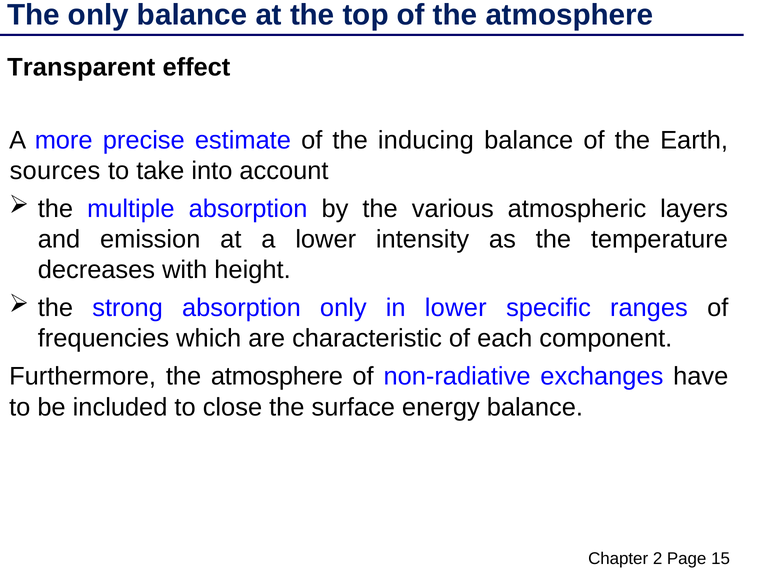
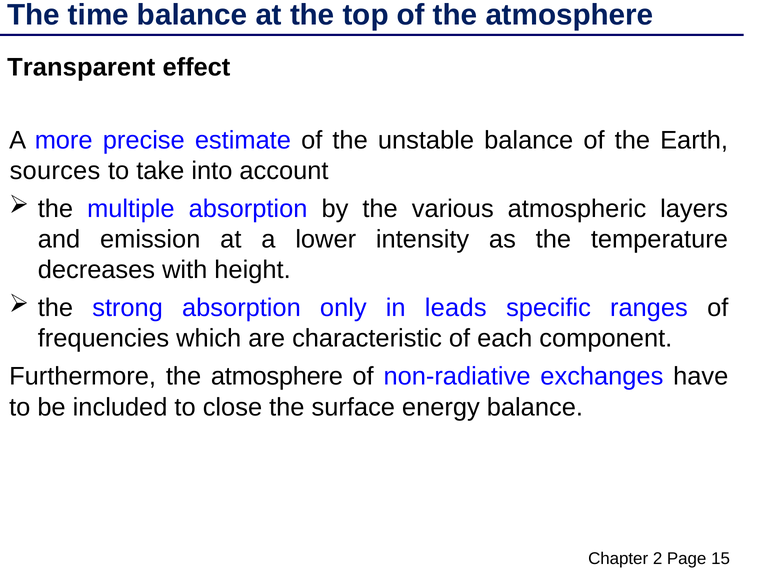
The only: only -> time (98, 15)
inducing: inducing -> unstable (426, 140)
in lower: lower -> leads (456, 308)
